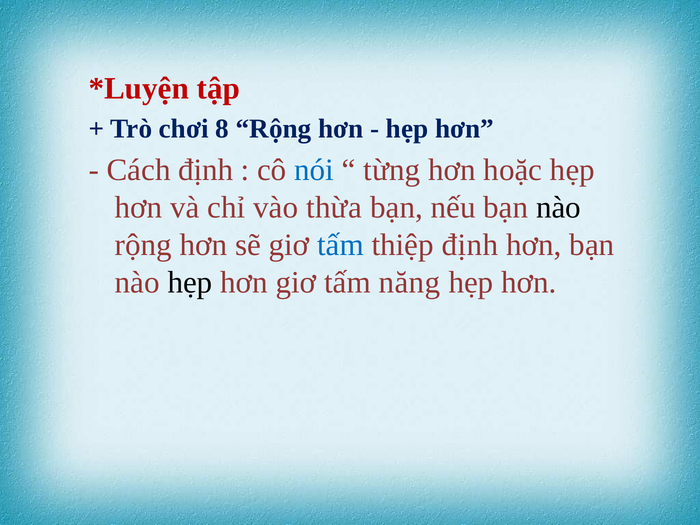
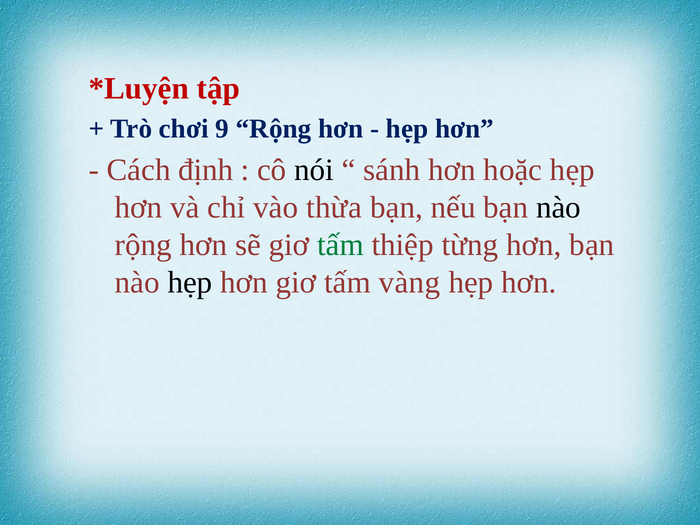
8: 8 -> 9 (222, 129)
nói colour: blue -> black (314, 170)
từng: từng -> sánh (392, 170)
tấm colour: blue -> green (340, 245)
thiệp định: định -> từng (470, 245)
năng: năng -> vàng (410, 282)
